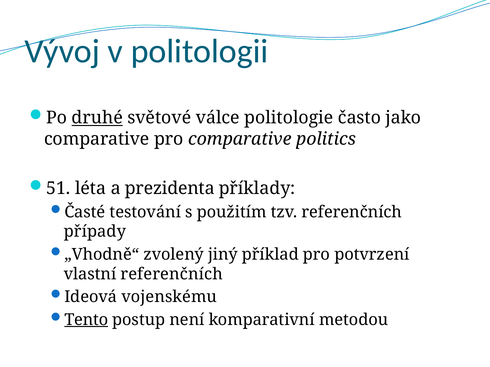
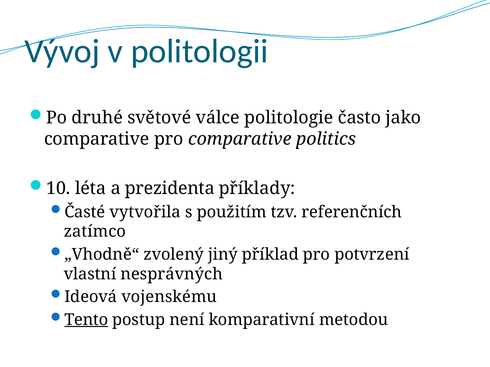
druhé underline: present -> none (97, 118)
51: 51 -> 10 (58, 189)
testování: testování -> vytvořila (145, 212)
případy: případy -> zatímco (95, 232)
vlastní referenčních: referenčních -> nesprávných (172, 274)
